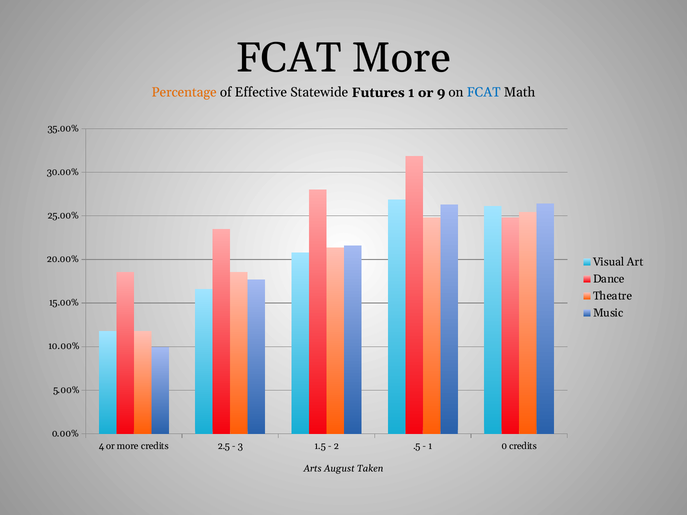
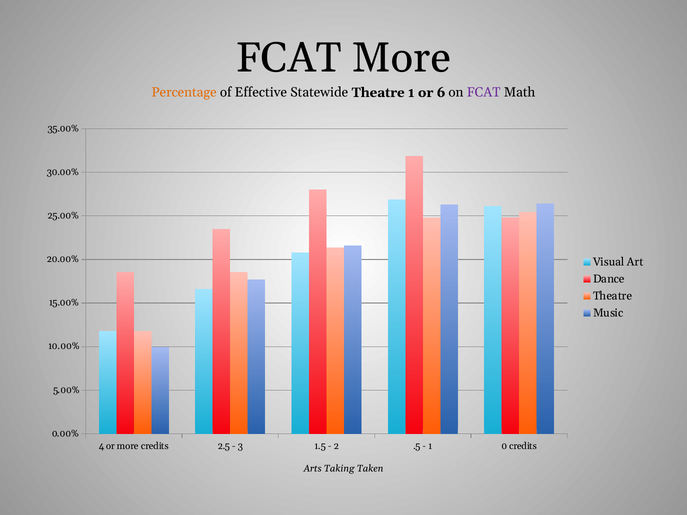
Statewide Futures: Futures -> Theatre (378, 93)
9: 9 -> 6 (441, 93)
FCAT colour: blue -> purple (484, 93)
August: August -> Taking (339, 469)
